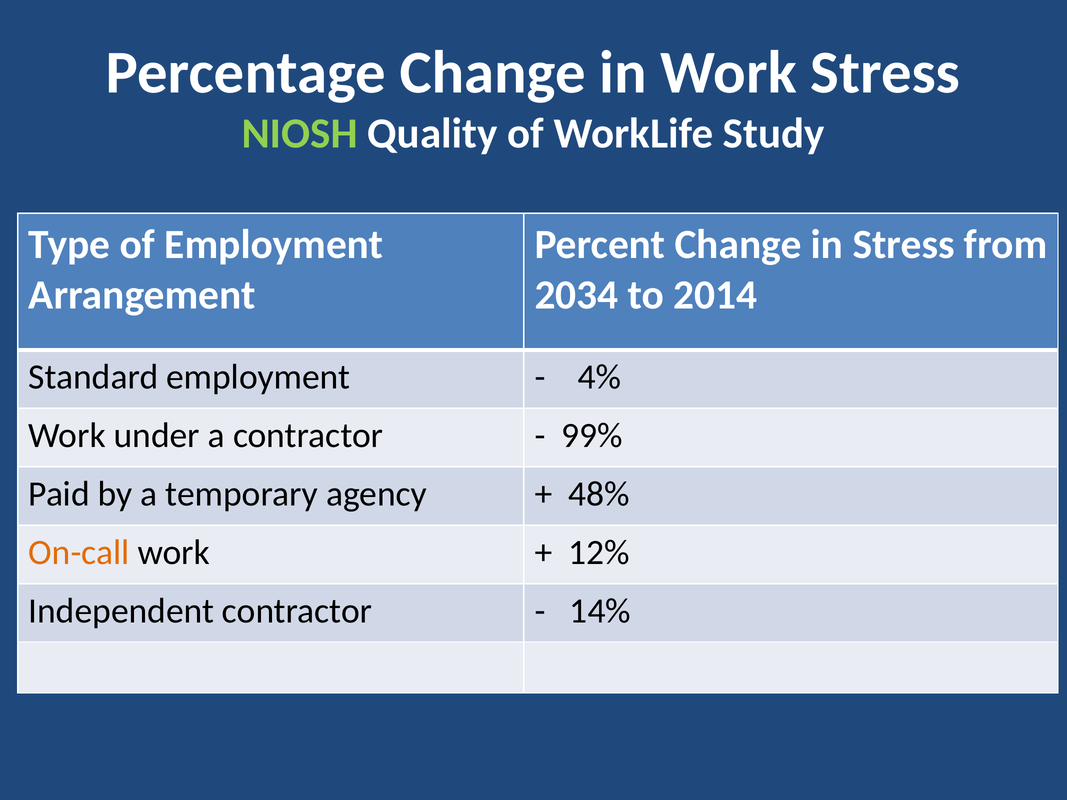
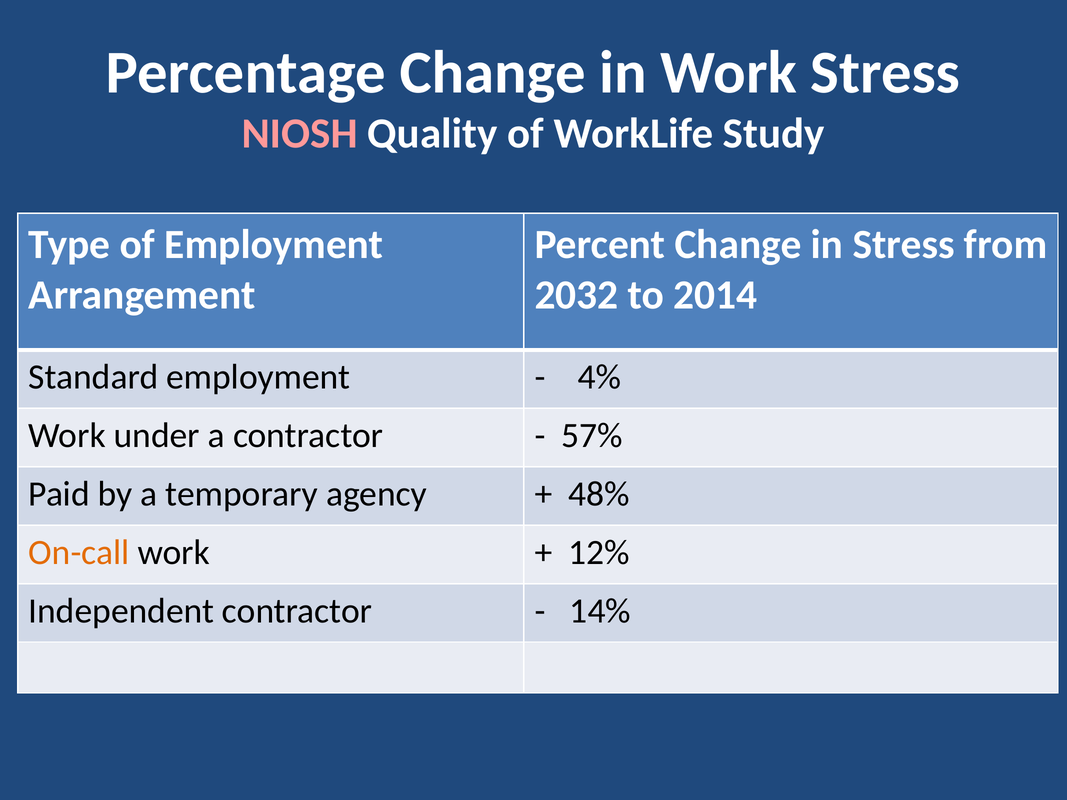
NIOSH colour: light green -> pink (300, 134)
2034: 2034 -> 2032 (576, 295)
99%: 99% -> 57% (592, 436)
